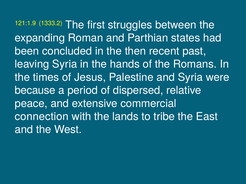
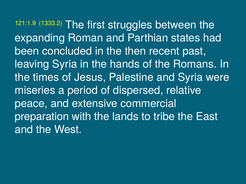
because: because -> miseries (35, 91)
connection: connection -> preparation (42, 117)
